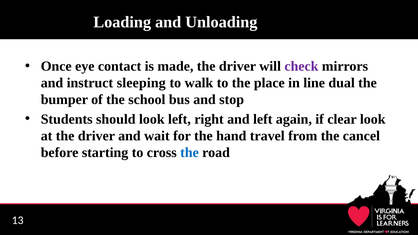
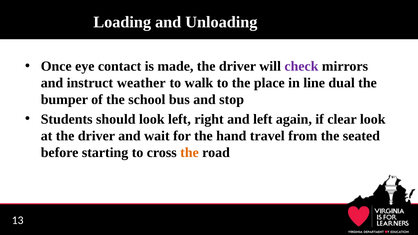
sleeping: sleeping -> weather (141, 83)
cancel: cancel -> seated (361, 136)
the colour: blue -> orange (189, 153)
